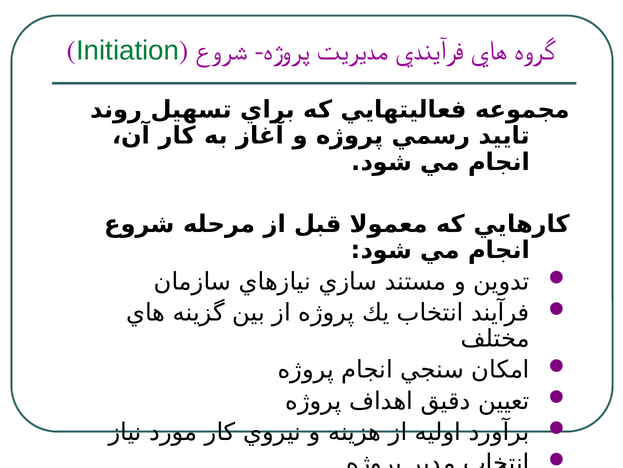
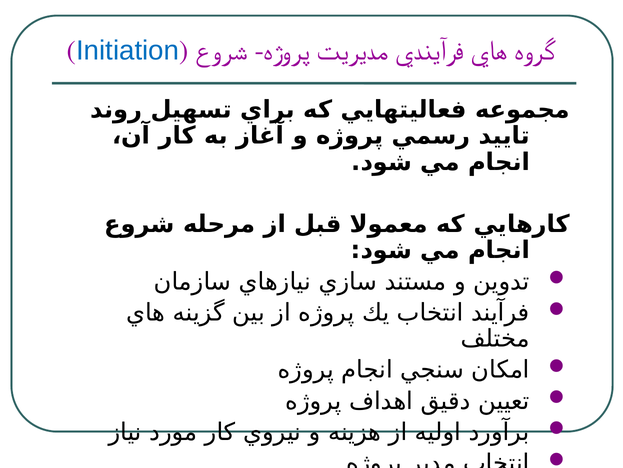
Initiation colour: green -> blue (128, 51)
